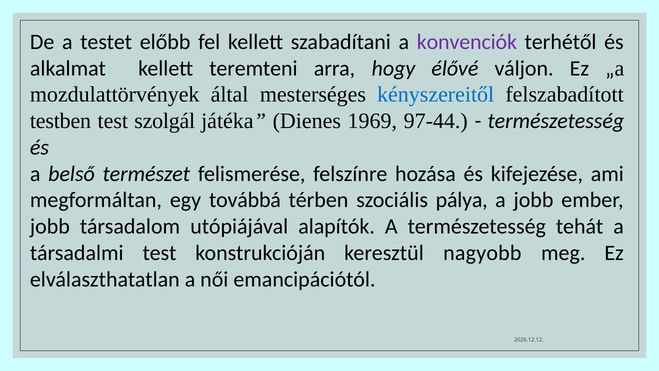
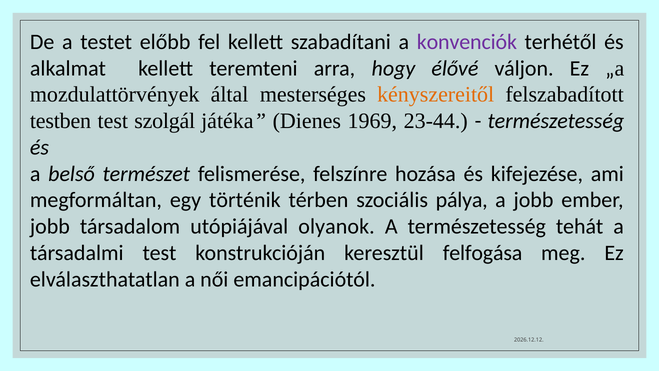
kényszereitől colour: blue -> orange (436, 95)
97-44: 97-44 -> 23-44 (436, 121)
továbbá: továbbá -> történik (245, 200)
alapítók: alapítók -> olyanok (337, 226)
nagyobb: nagyobb -> felfogása (483, 253)
